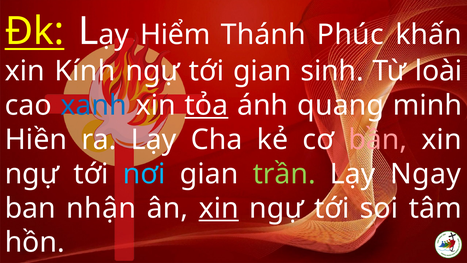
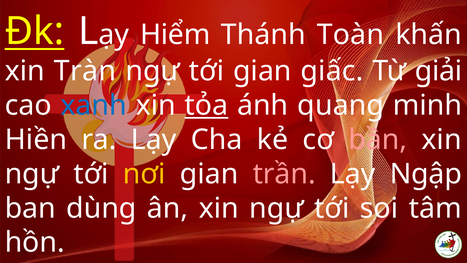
Phúc: Phúc -> Toàn (350, 35)
Kính: Kính -> Tràn (85, 71)
sinh: sinh -> giấc (332, 71)
loài: loài -> giải (439, 71)
nơi colour: light blue -> yellow (144, 174)
trần colour: light green -> pink (284, 174)
Ngay: Ngay -> Ngập (426, 174)
nhận: nhận -> dùng (101, 208)
xin underline: present -> none (219, 208)
